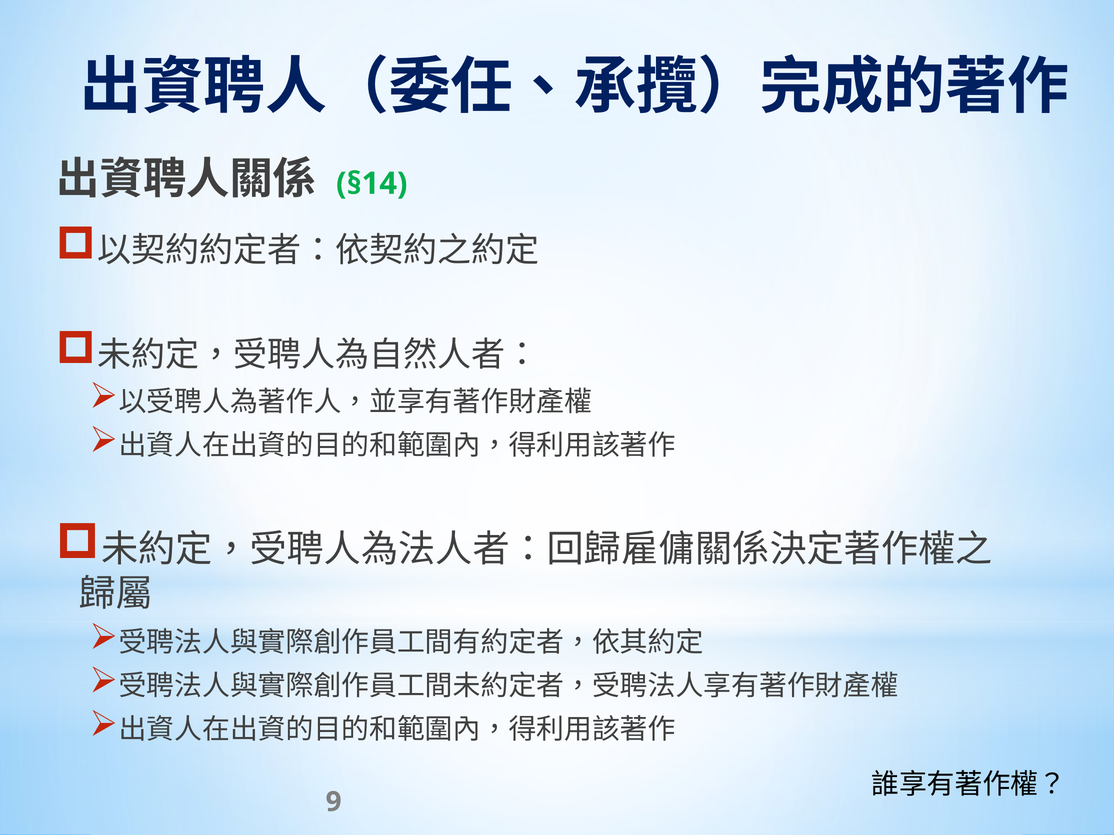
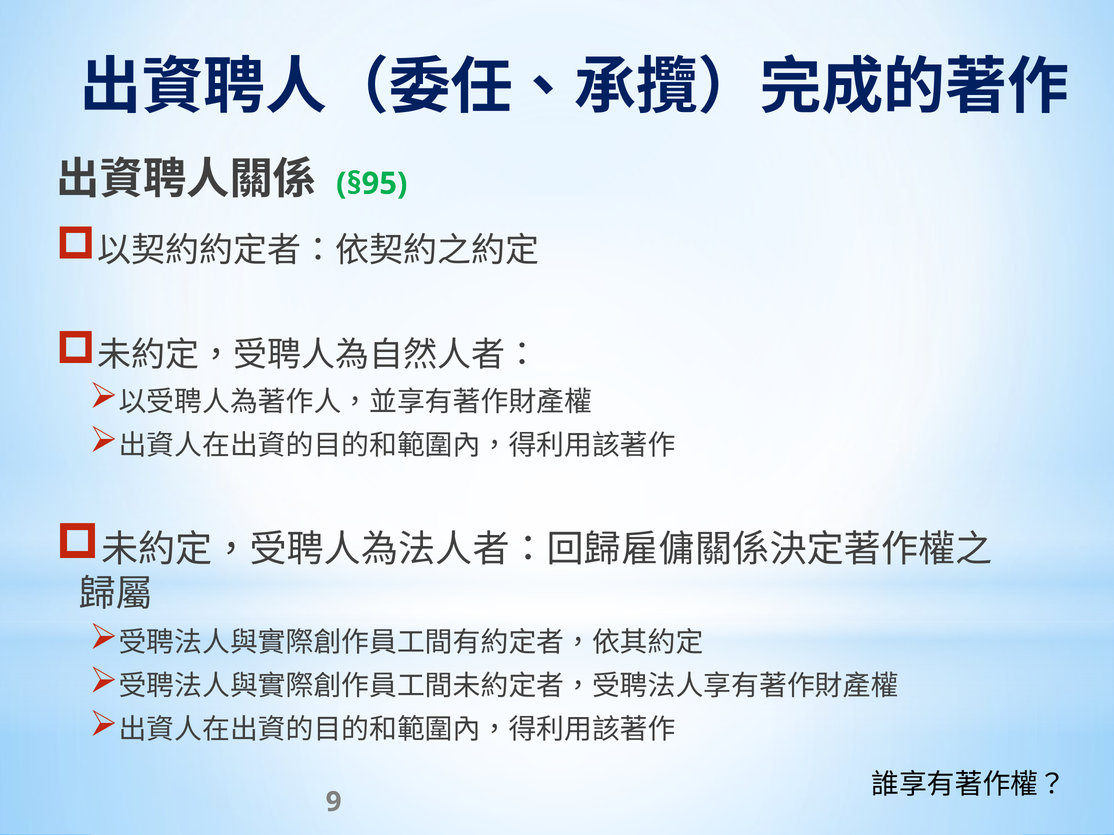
§14: §14 -> §95 (372, 184)
